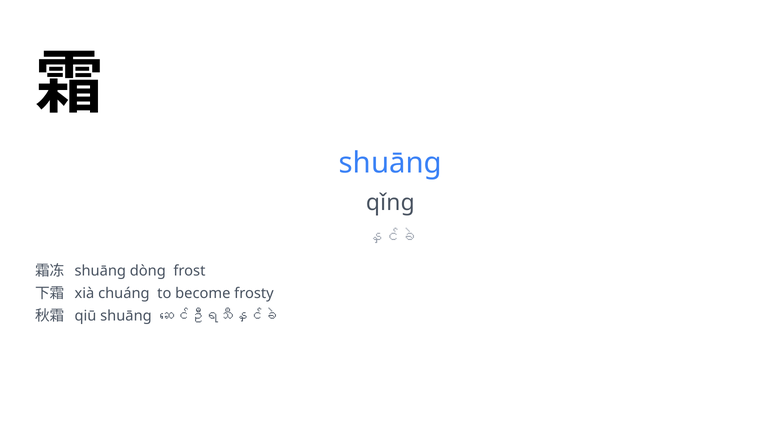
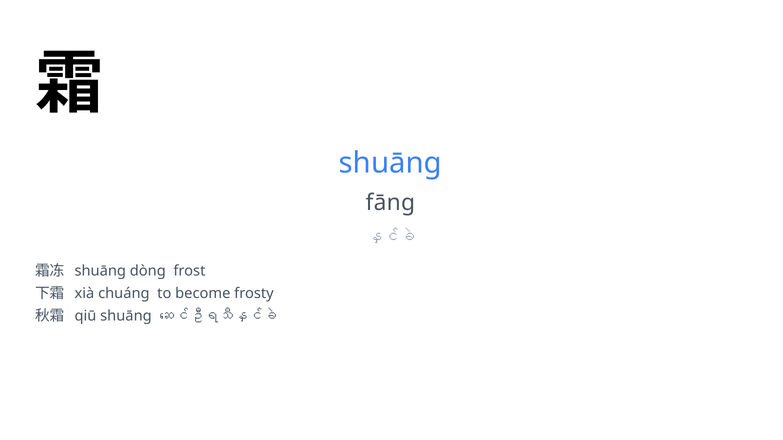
qǐng: qǐng -> fāng (390, 203)
